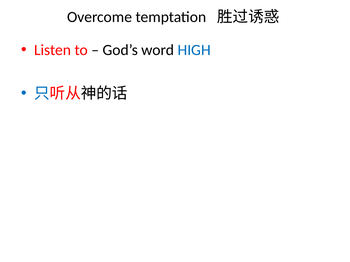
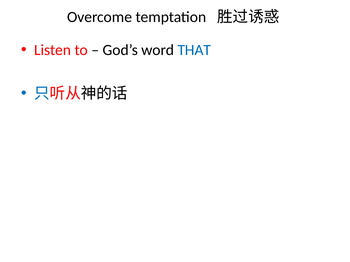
HIGH: HIGH -> THAT (194, 50)
